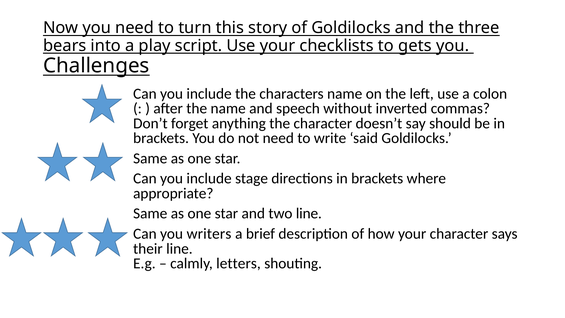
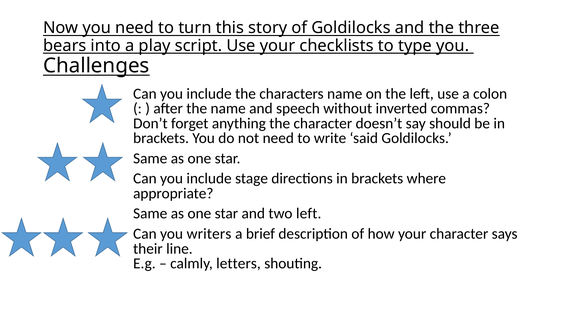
gets: gets -> type (415, 46)
two line: line -> left (309, 213)
